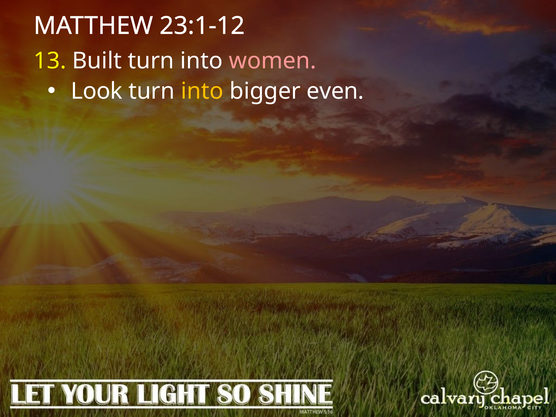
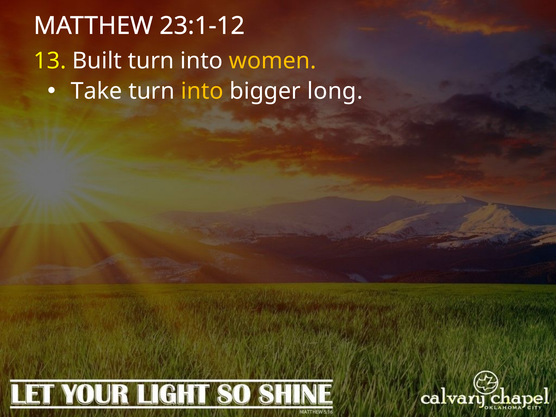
women colour: pink -> yellow (273, 61)
Look: Look -> Take (97, 91)
even: even -> long (335, 91)
